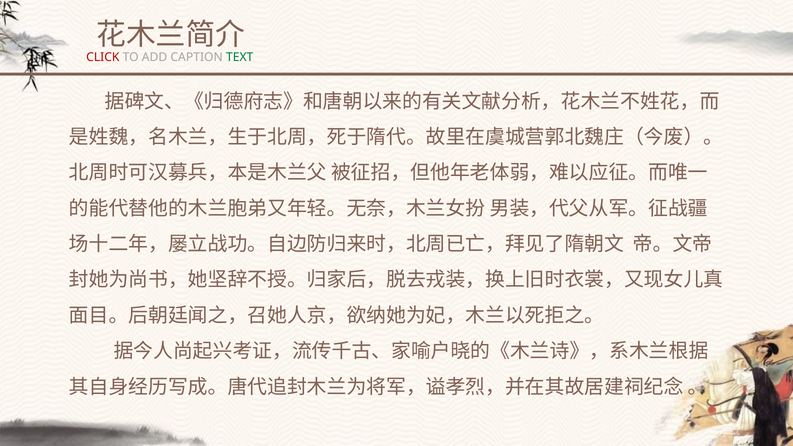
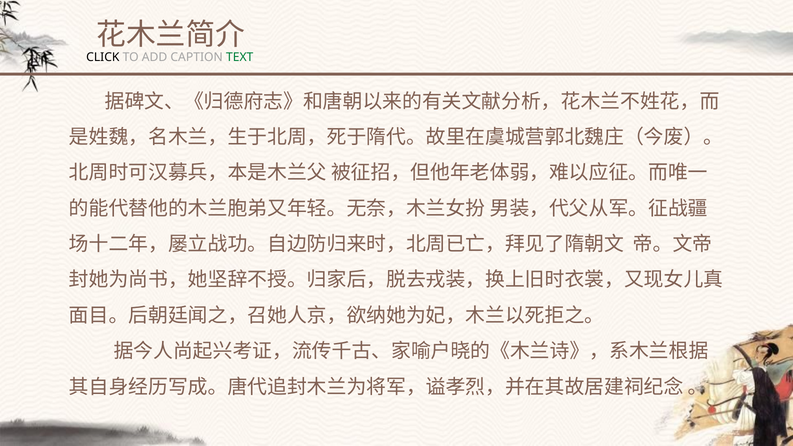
CLICK colour: red -> black (103, 57)
